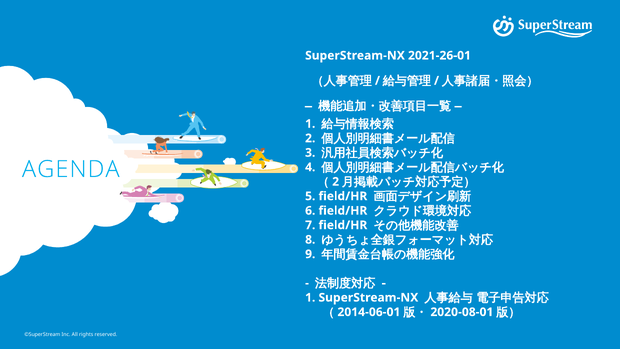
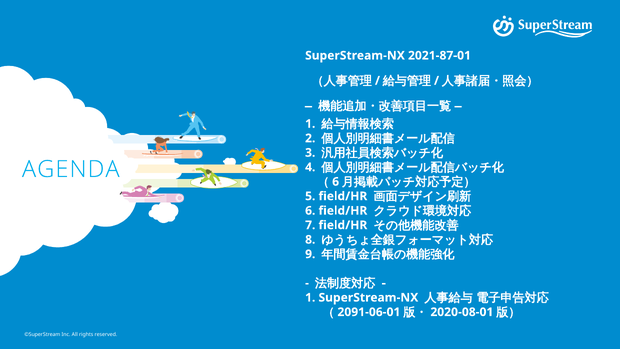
2021-26-01: 2021-26-01 -> 2021-87-01 (439, 56)
2: 2 -> 6 (336, 182)
2014-06-01: 2014-06-01 -> 2091-06-01 (369, 312)
